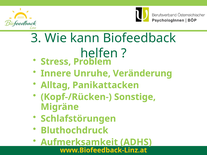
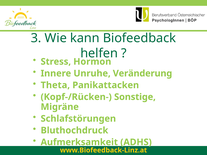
Problem: Problem -> Hormon (92, 62)
Alltag: Alltag -> Theta (55, 85)
